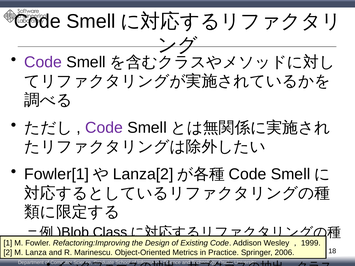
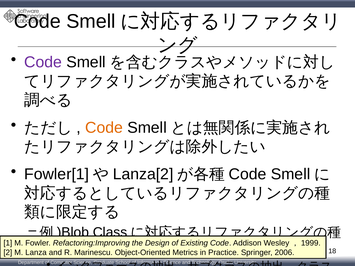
Code colour: purple -> orange (104, 128)
